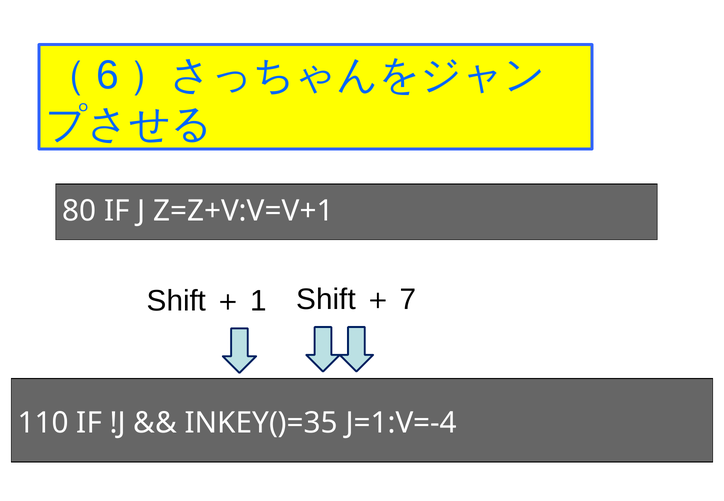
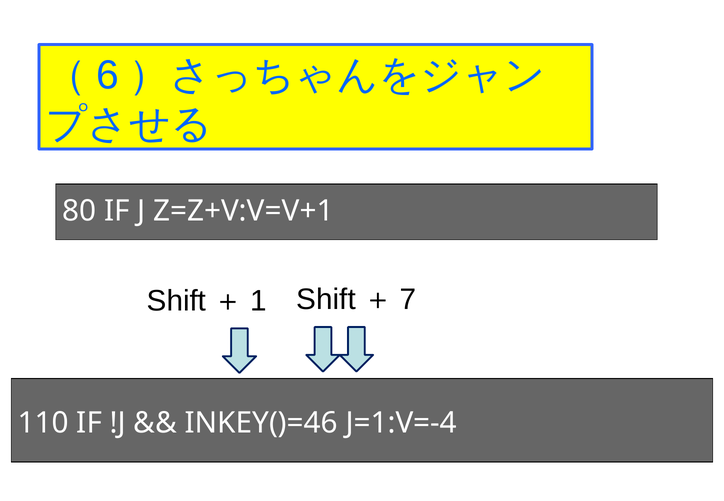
INKEY()=35: INKEY()=35 -> INKEY()=46 (261, 423)
